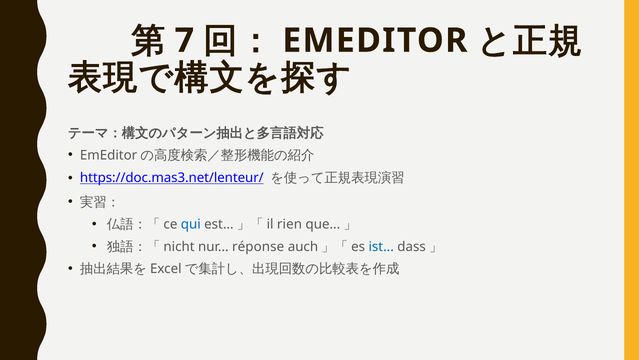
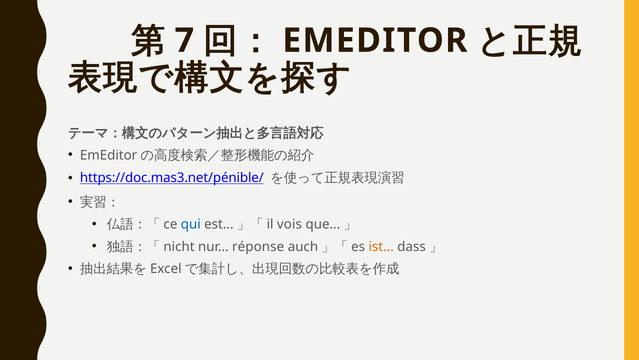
https://doc.mas3.net/lenteur/: https://doc.mas3.net/lenteur/ -> https://doc.mas3.net/pénible/ (172, 177)
rien: rien -> vois (289, 224)
ist colour: blue -> orange (381, 246)
